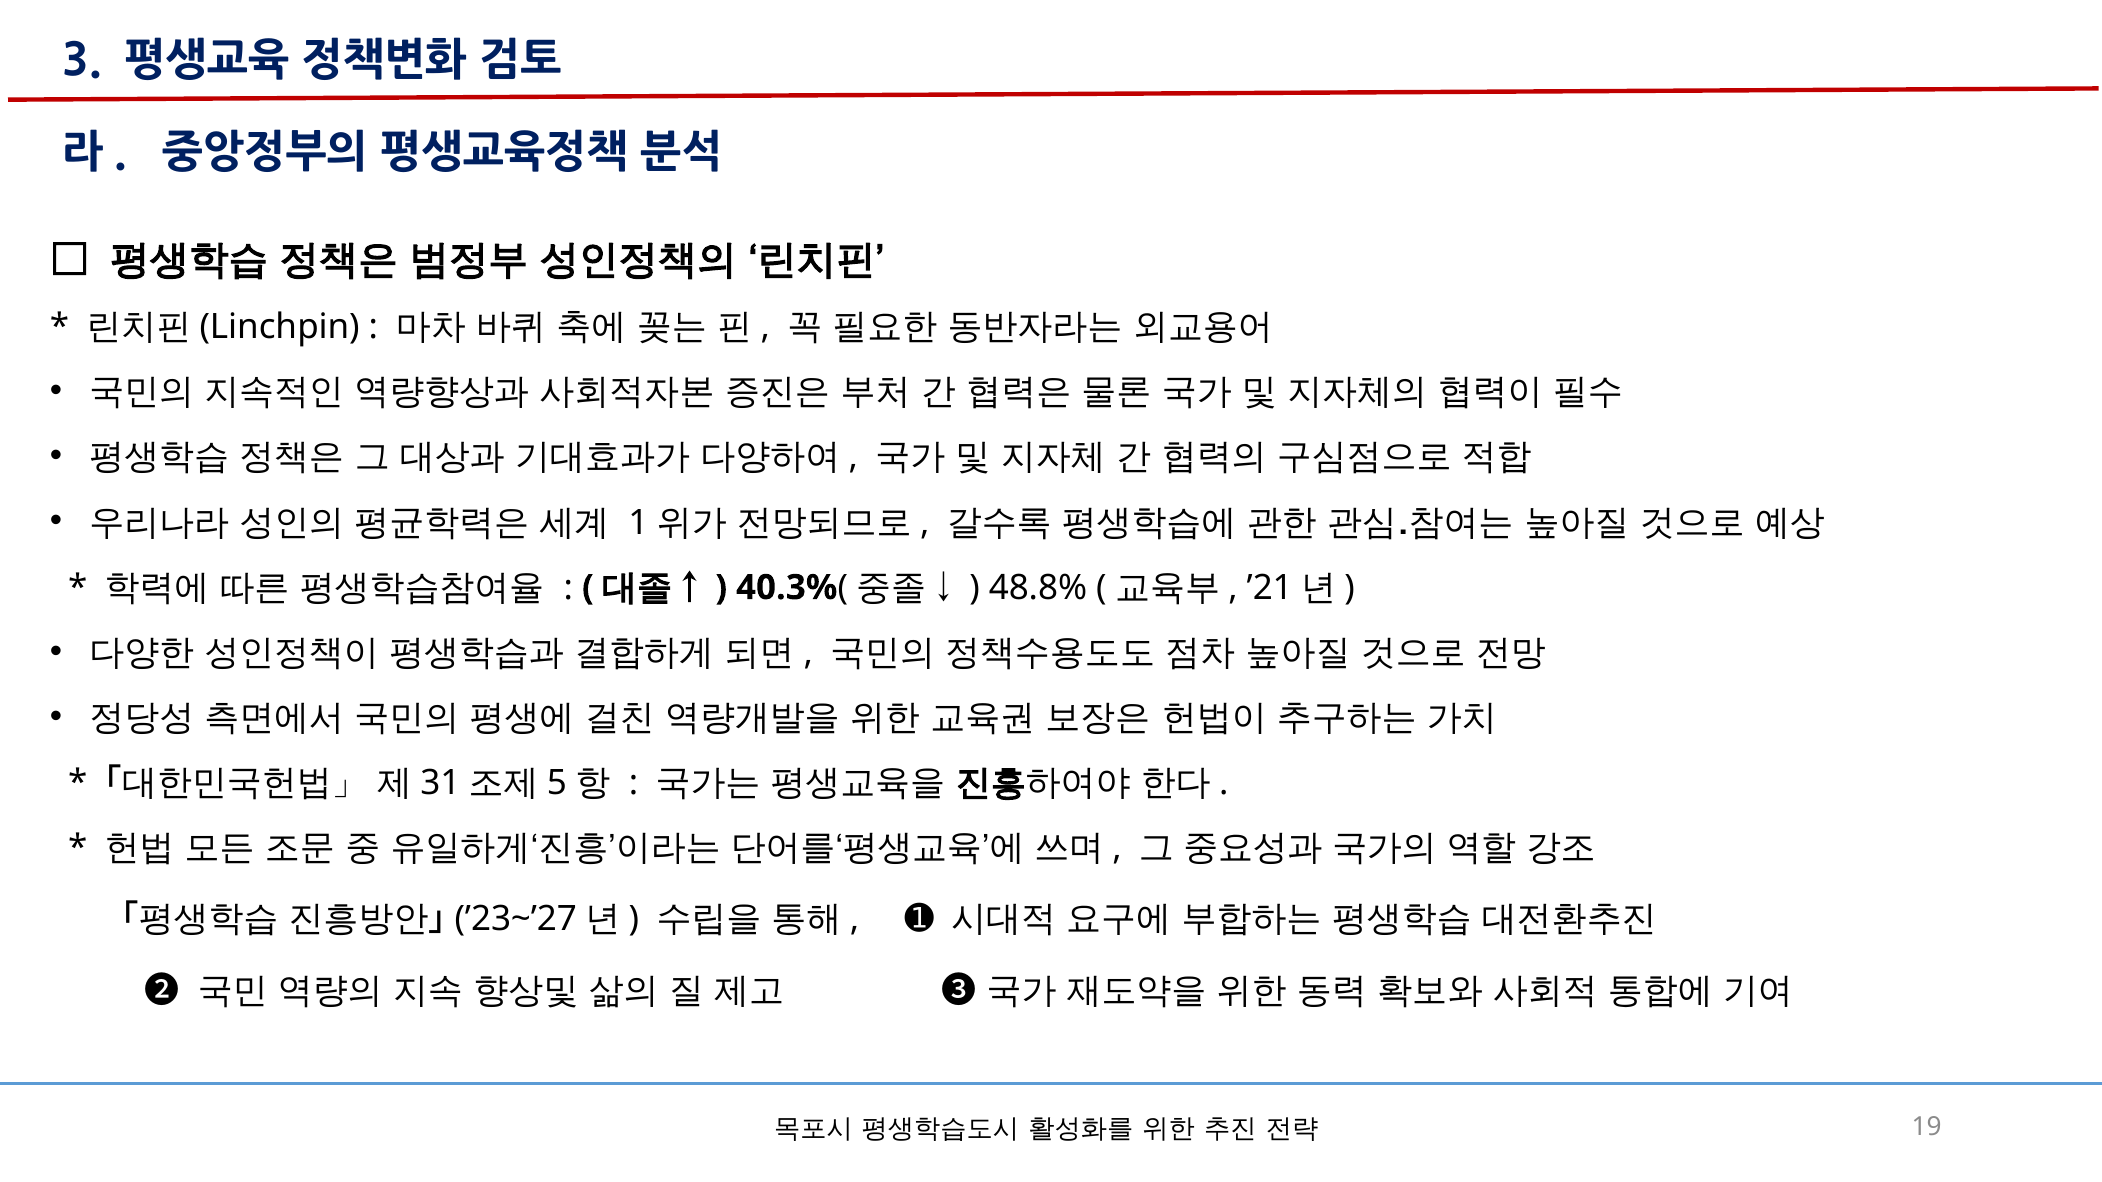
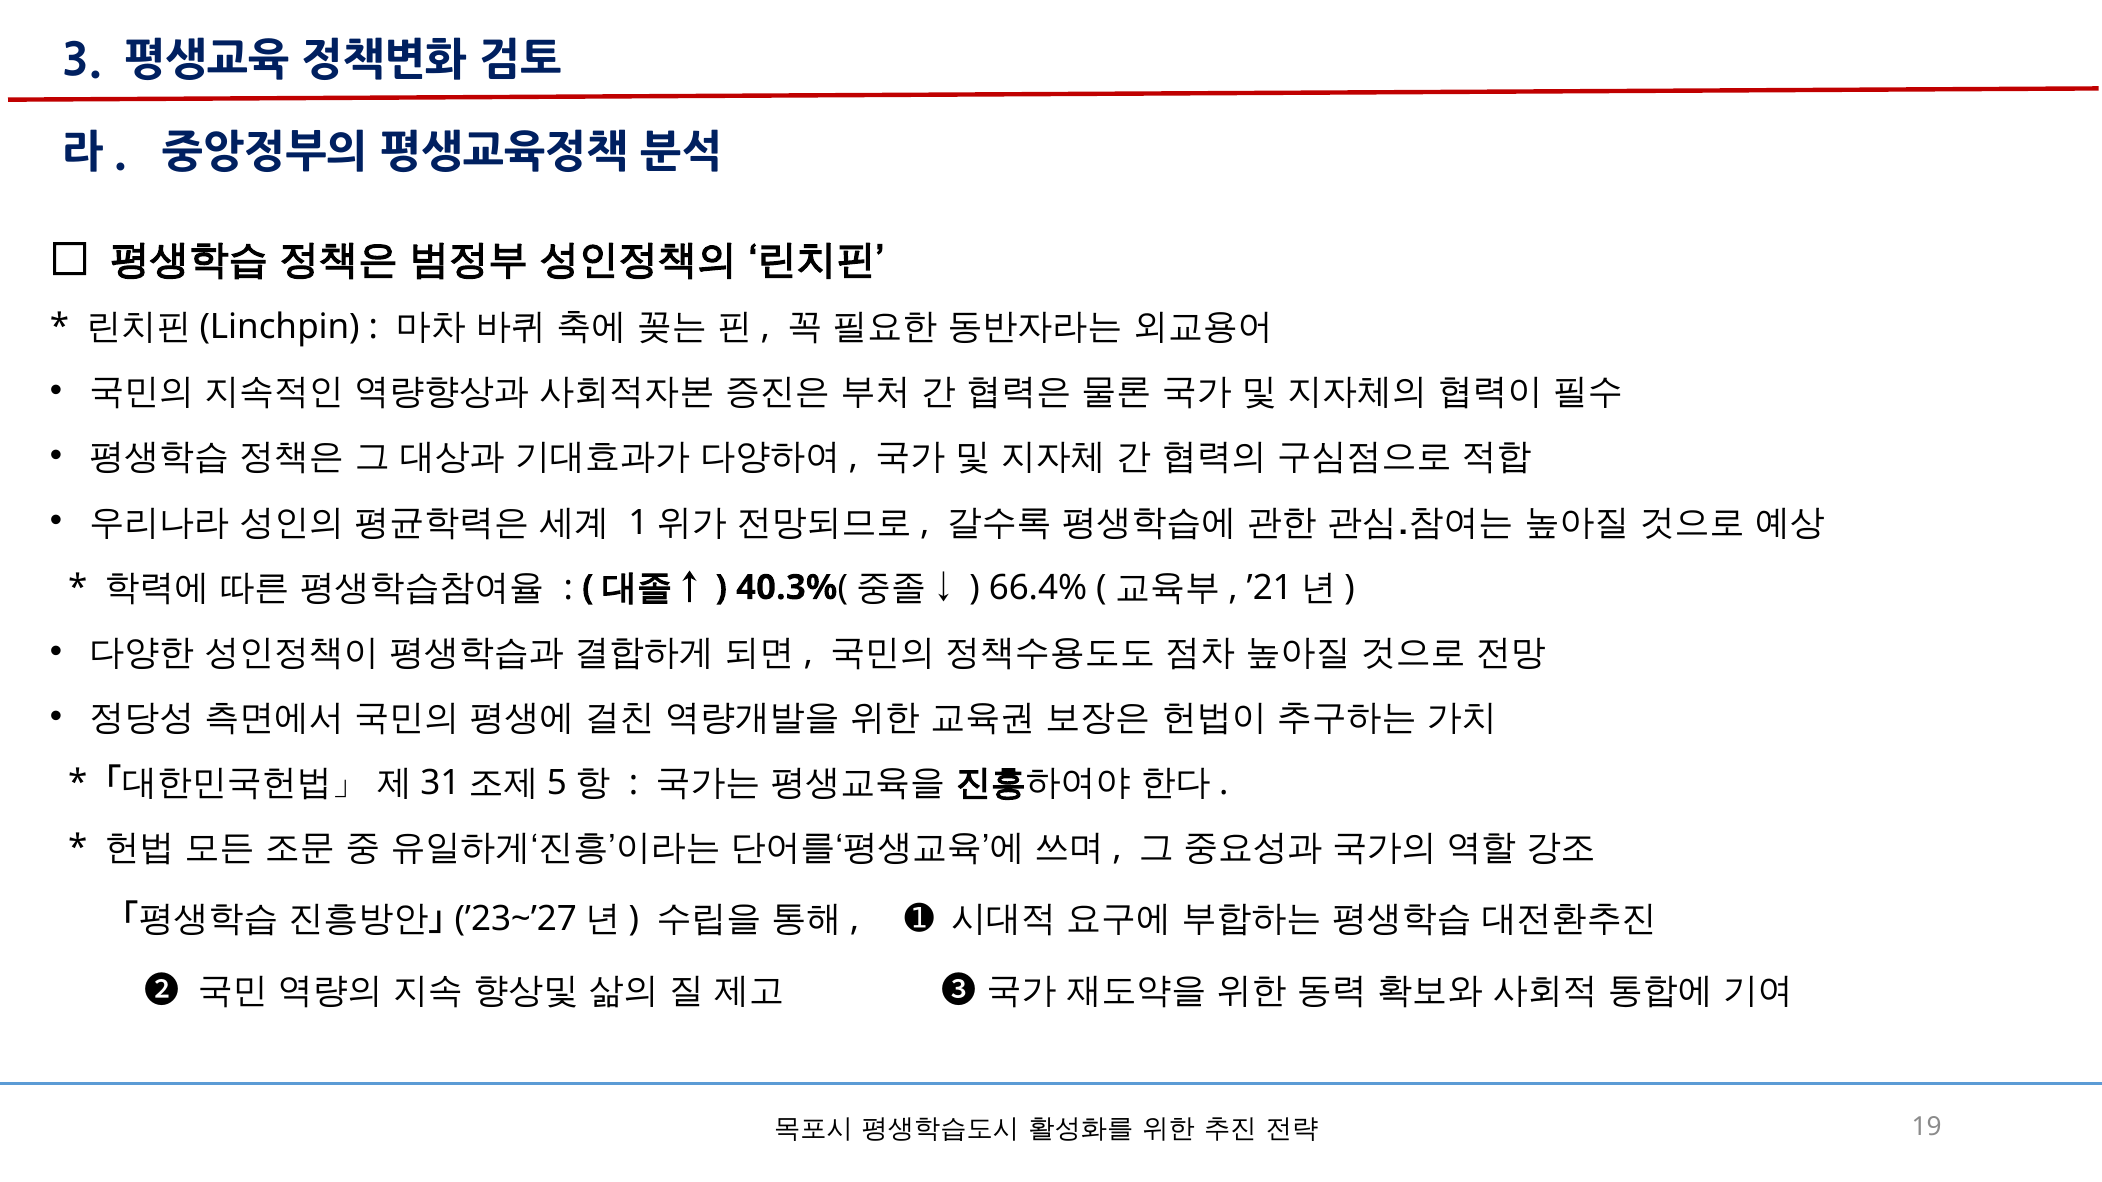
48.8%: 48.8% -> 66.4% (1038, 588)
